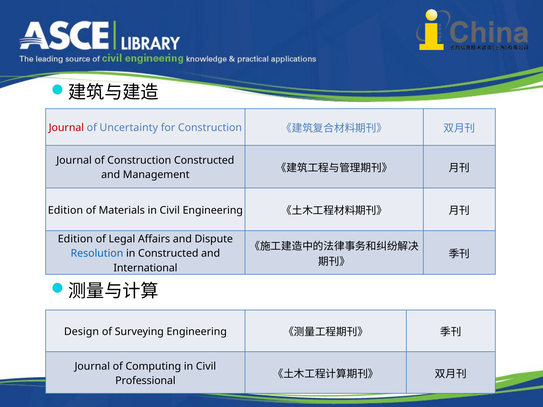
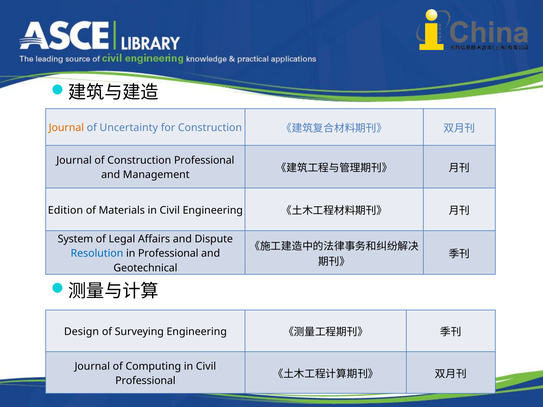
Journal colour: red -> orange (66, 128)
Construction Constructed: Constructed -> Professional (204, 160)
Edition: Edition -> System (75, 239)
in Constructed: Constructed -> Professional (168, 254)
International: International -> Geotechnical (145, 268)
